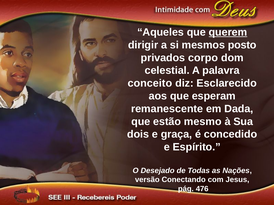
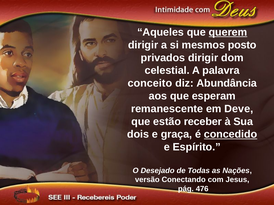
privados corpo: corpo -> dirigir (203, 58)
Esclarecido: Esclarecido -> Abundância (227, 83)
Dada: Dada -> Deve (239, 109)
mesmo: mesmo -> receber (203, 122)
concedido underline: none -> present (231, 135)
